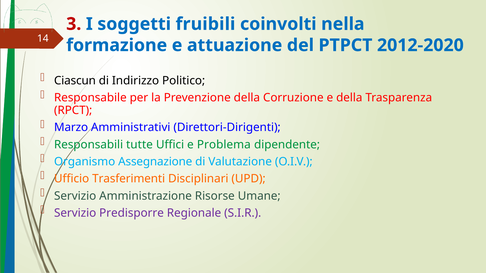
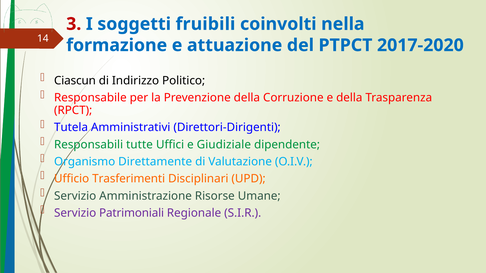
2012-2020: 2012-2020 -> 2017-2020 (420, 45)
Marzo: Marzo -> Tutela (71, 128)
Problema: Problema -> Giudiziale (224, 145)
Assegnazione: Assegnazione -> Direttamente (155, 162)
Predisporre: Predisporre -> Patrimoniali (132, 213)
